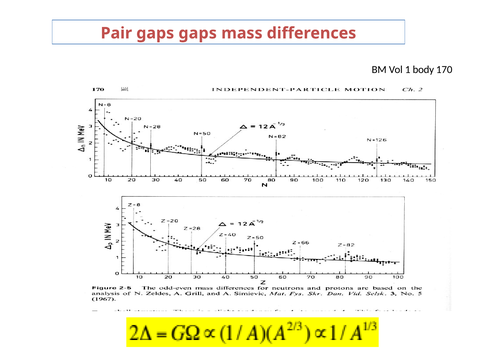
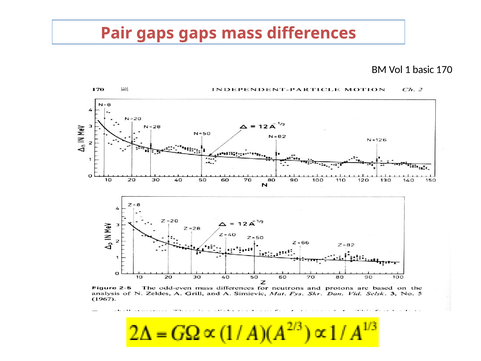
body: body -> basic (423, 70)
